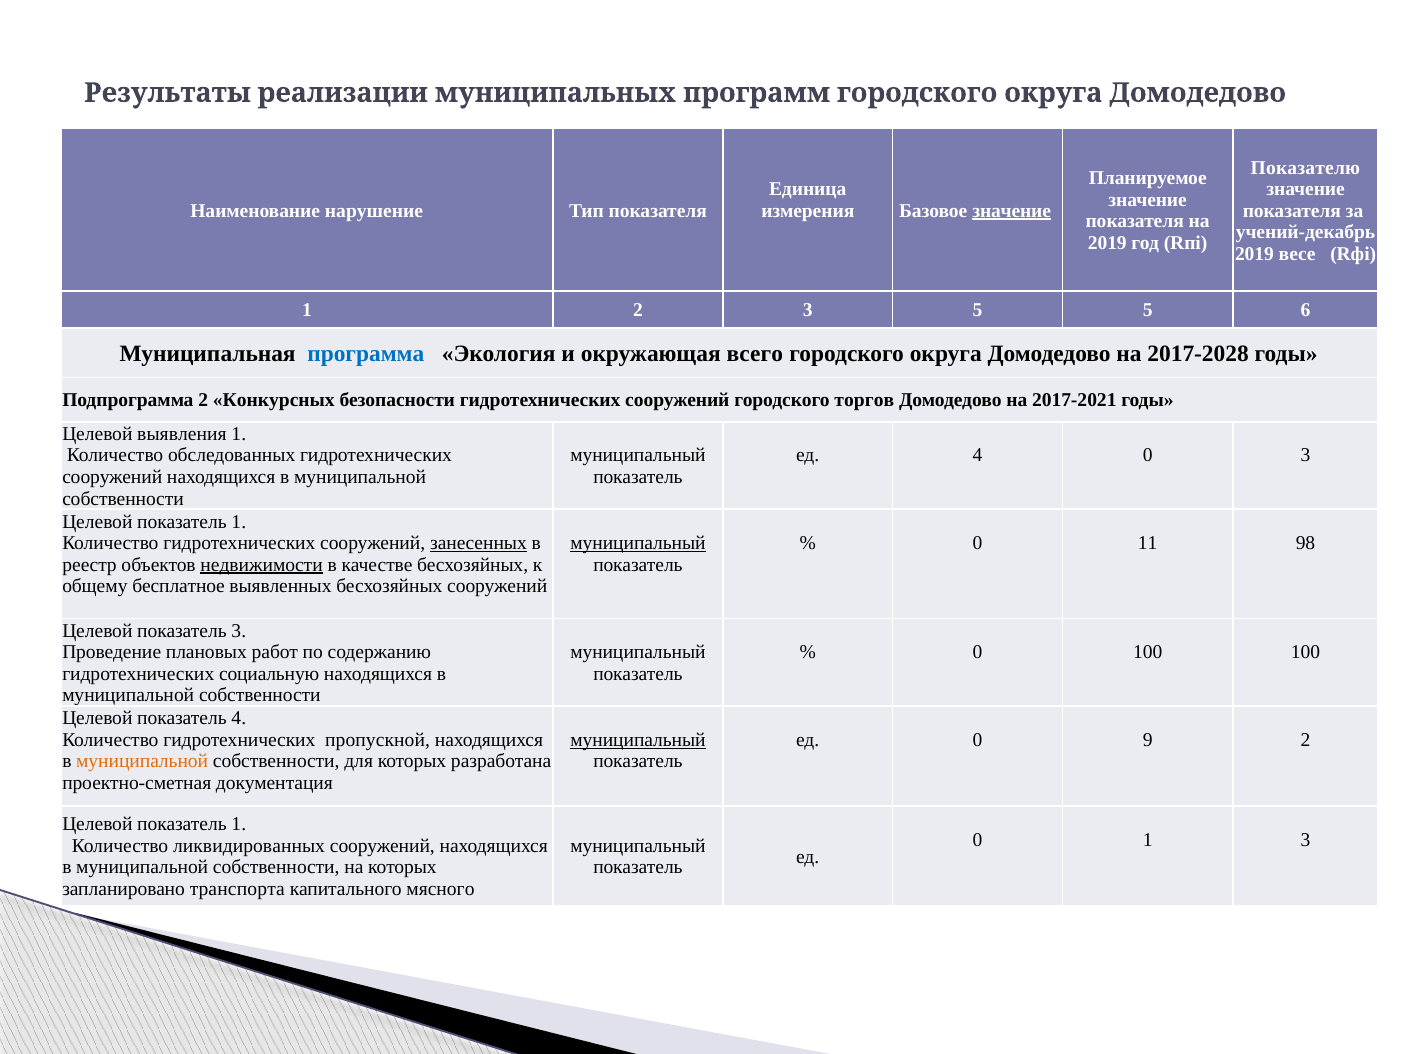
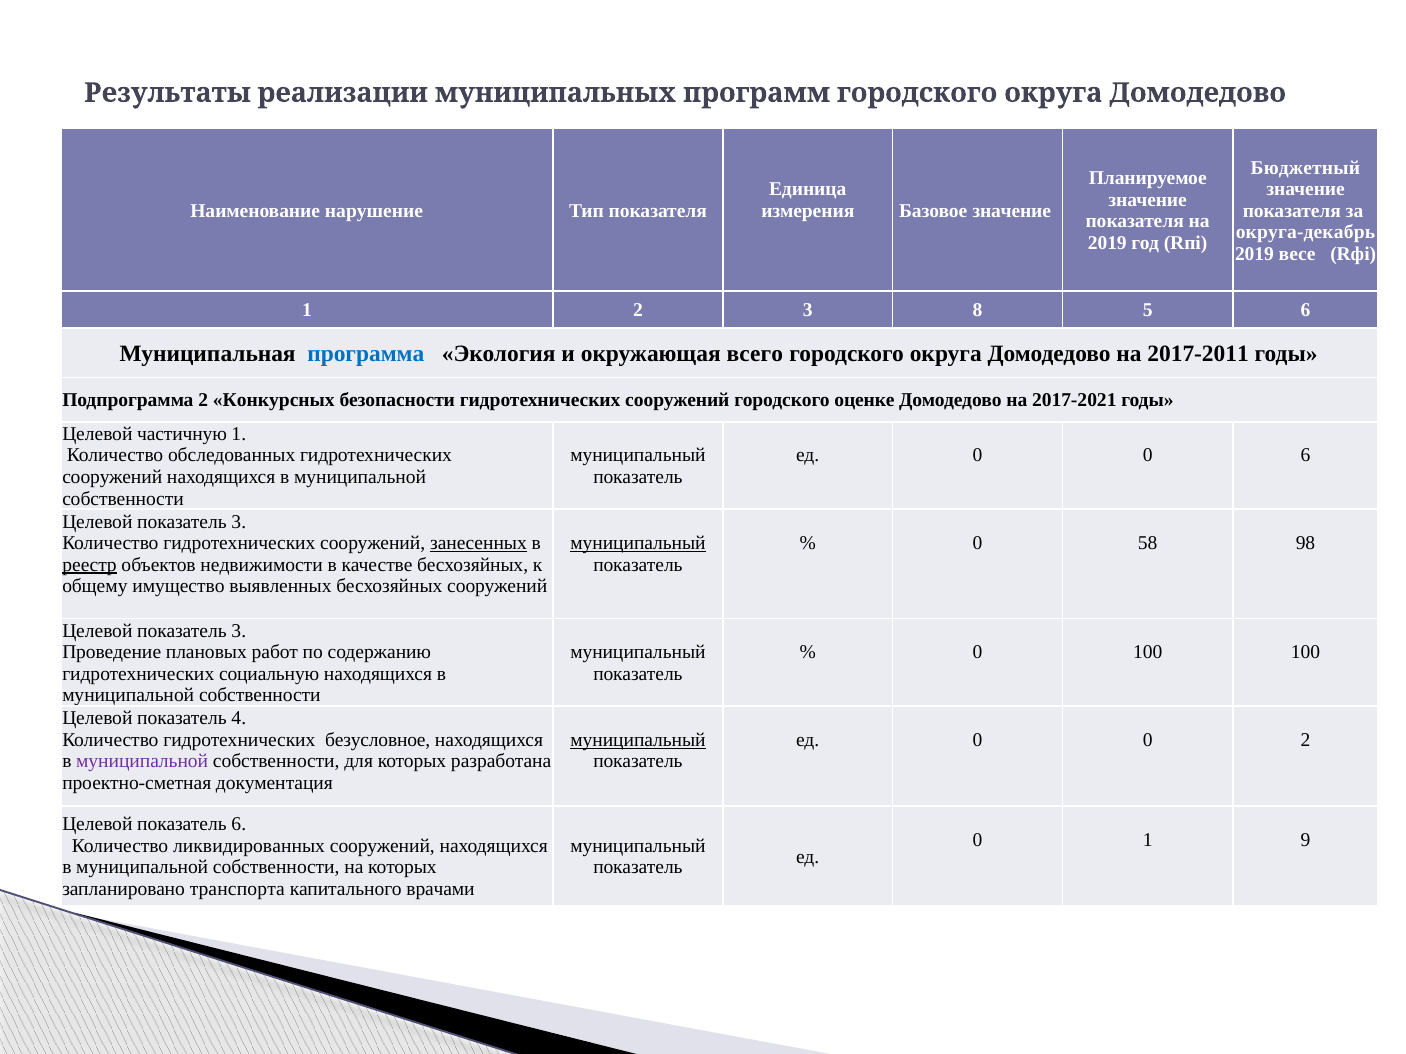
Показателю: Показателю -> Бюджетный (1305, 168)
значение underline: present -> none (1012, 211)
учений-декабрь: учений-декабрь -> округа-декабрь (1305, 232)
3 5: 5 -> 8 (978, 310)
2017-2028: 2017-2028 -> 2017-2011 (1198, 354)
торгов: торгов -> оценке (864, 401)
выявления: выявления -> частичную (182, 434)
4: 4 -> 0 (978, 456)
0 3: 3 -> 6 (1306, 456)
1: 1 -> 3 (239, 522)
11: 11 -> 58 (1148, 543)
реестр underline: none -> present (89, 565)
недвижимости underline: present -> none (262, 565)
бесплатное: бесплатное -> имущество (178, 586)
пропускной: пропускной -> безусловное (378, 740)
9: 9 -> 0 (1148, 740)
муниципальной colour: orange -> purple (142, 762)
1: 1 -> 6 (239, 825)
1 3: 3 -> 9 (1306, 840)
мясного: мясного -> врачами (441, 889)
